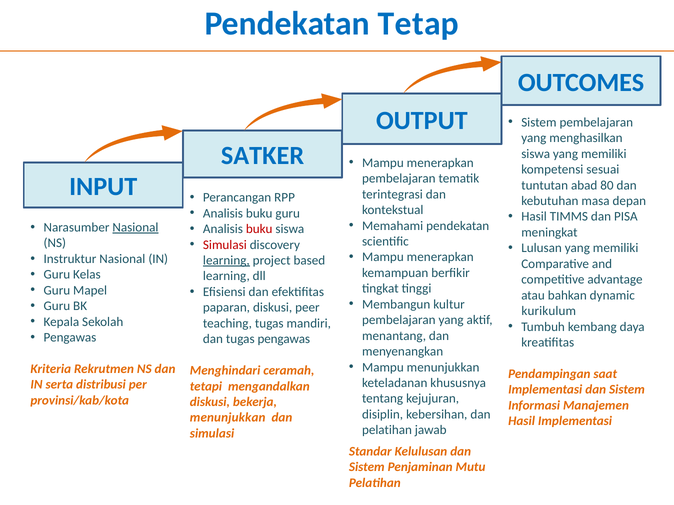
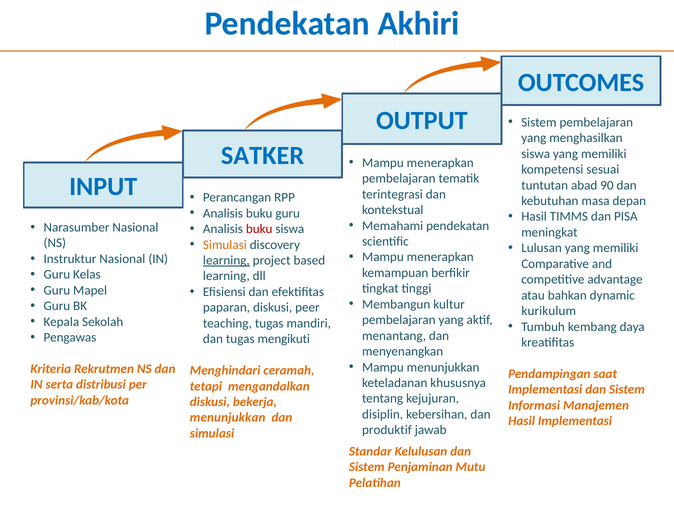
Tetap: Tetap -> Akhiri (419, 24)
80: 80 -> 90 (607, 185)
Nasional underline: present -> none (135, 228)
Simulasi colour: red -> orange (225, 245)
tugas pengawas: pengawas -> mengikuti (284, 339)
pelatihan: pelatihan -> produktif (387, 431)
